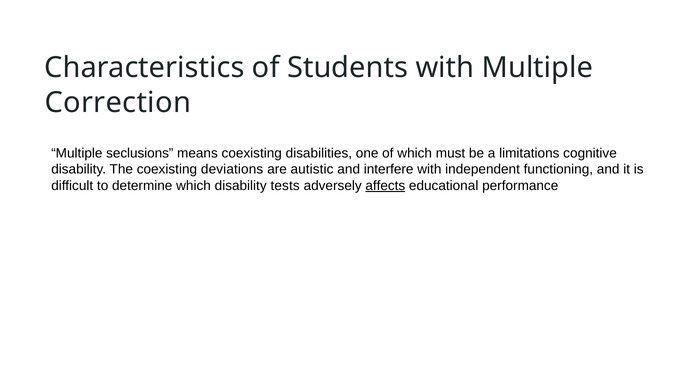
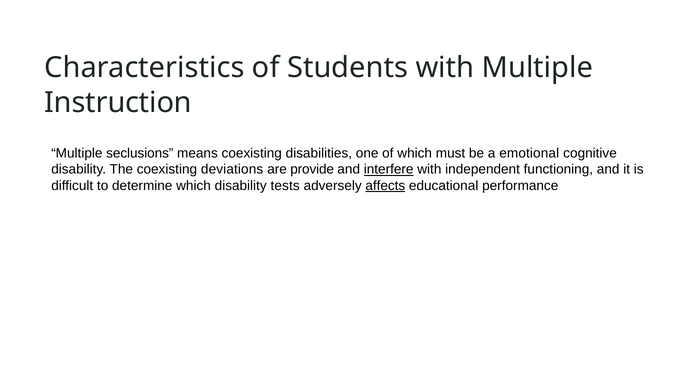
Correction: Correction -> Instruction (118, 103)
limitations: limitations -> emotional (529, 153)
autistic: autistic -> provide (312, 170)
interfere underline: none -> present (389, 170)
